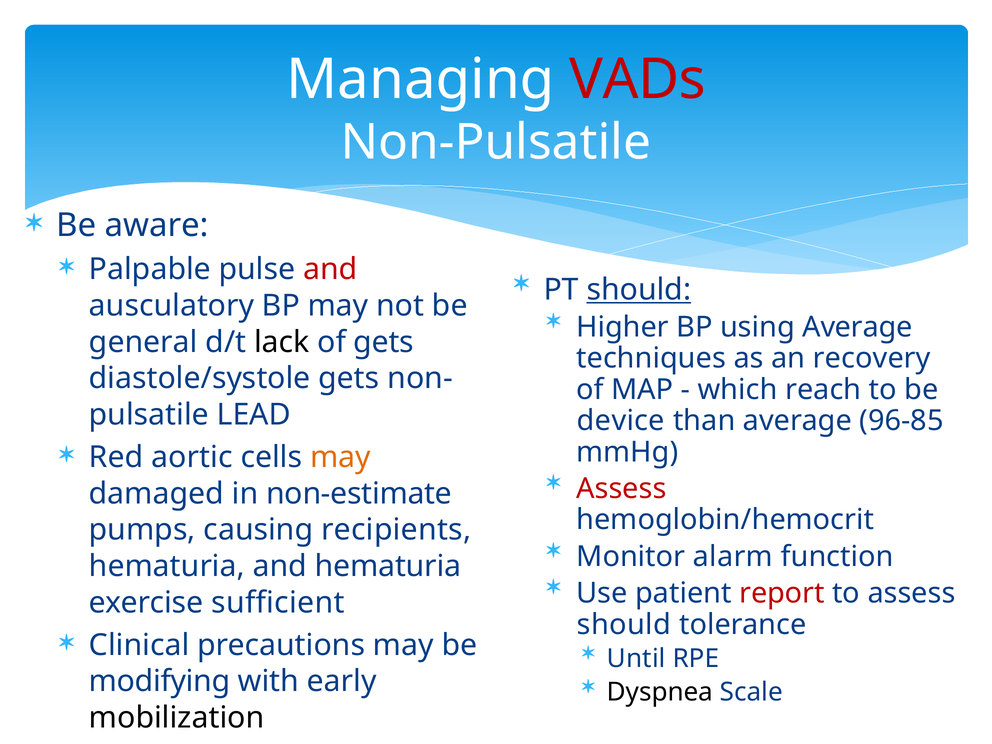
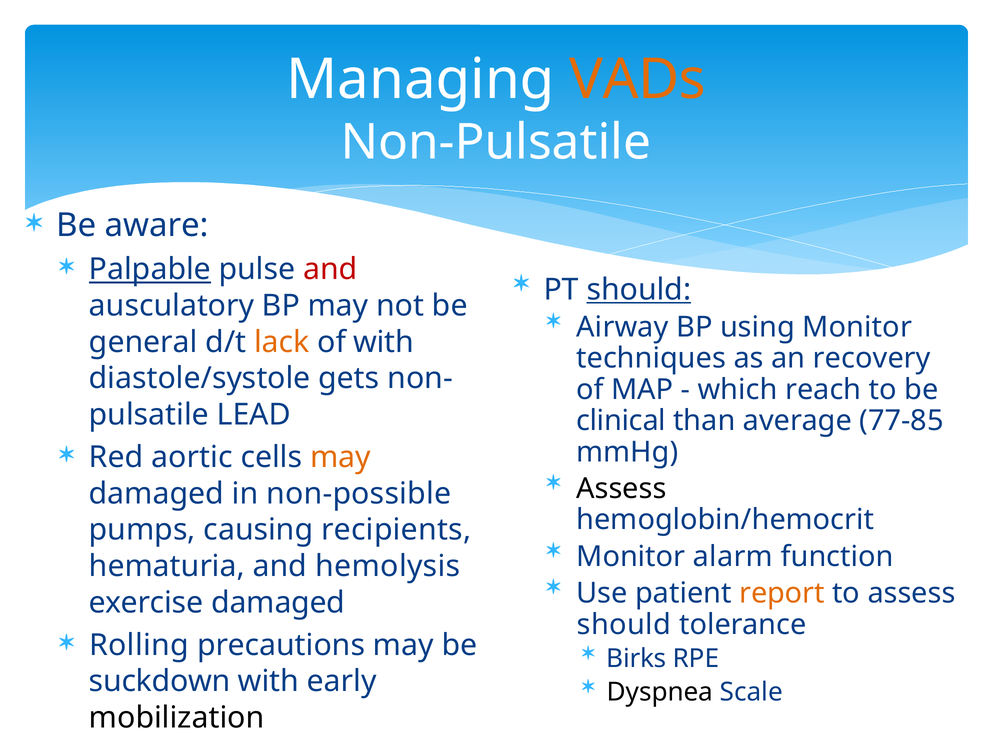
VADs colour: red -> orange (638, 79)
Palpable underline: none -> present (150, 269)
Higher: Higher -> Airway (622, 327)
using Average: Average -> Monitor (857, 327)
lack colour: black -> orange (282, 342)
of gets: gets -> with (384, 342)
device: device -> clinical (621, 421)
96-85: 96-85 -> 77-85 (902, 421)
Assess colour: red -> black (621, 489)
non-estimate: non-estimate -> non-possible (359, 494)
and hematuria: hematuria -> hemolysis (388, 566)
report colour: red -> orange (782, 593)
exercise sufficient: sufficient -> damaged (278, 603)
Clinical: Clinical -> Rolling (139, 645)
Until: Until -> Birks (636, 659)
modifying: modifying -> suckdown (160, 681)
